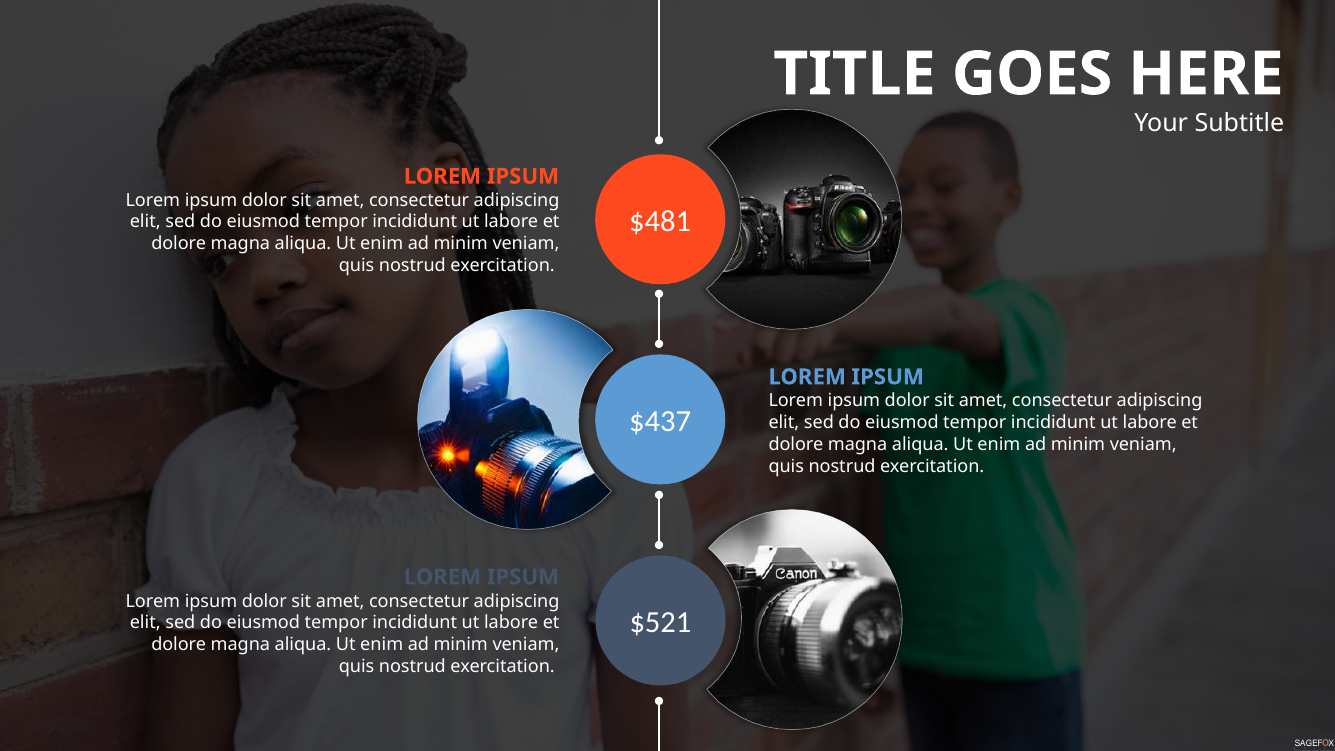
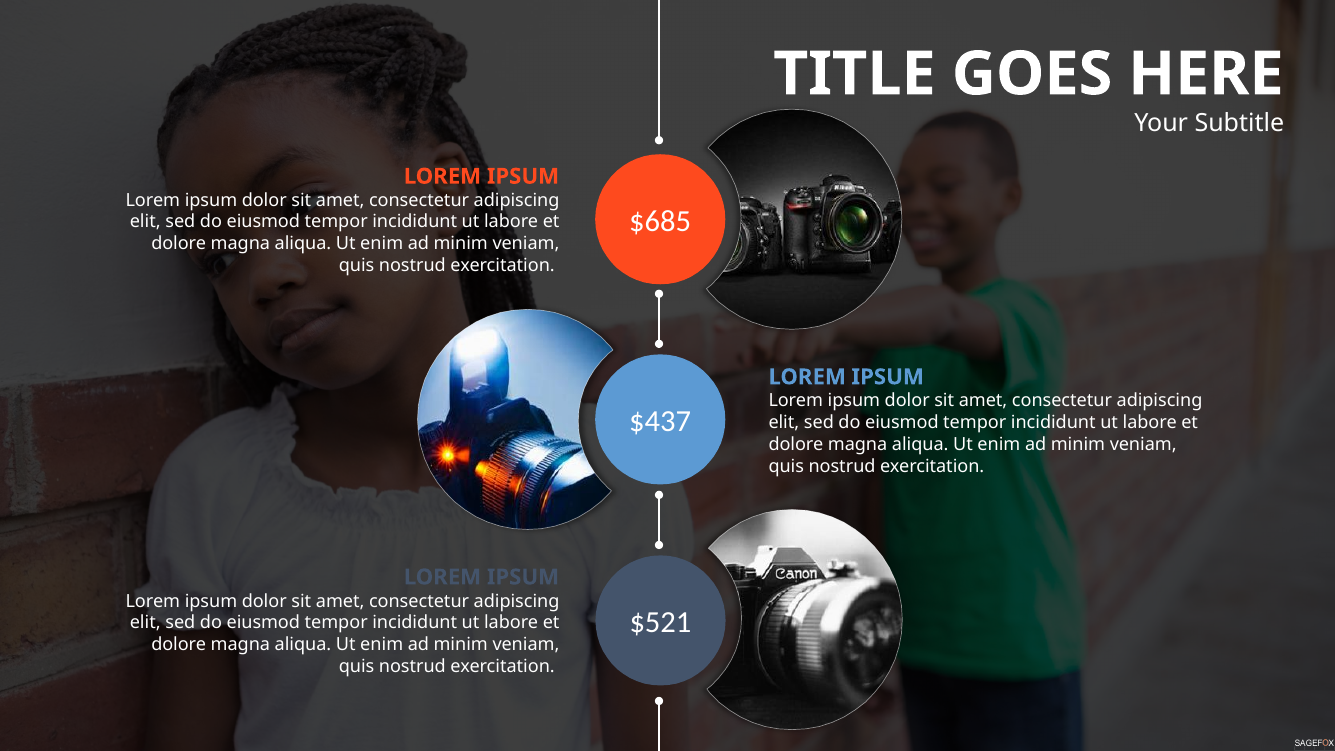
$481: $481 -> $685 (660, 221)
